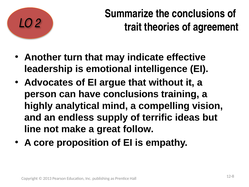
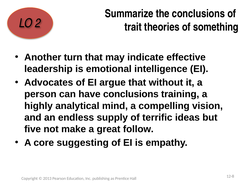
agreement: agreement -> something (216, 27)
line: line -> five (33, 129)
proposition: proposition -> suggesting (83, 142)
